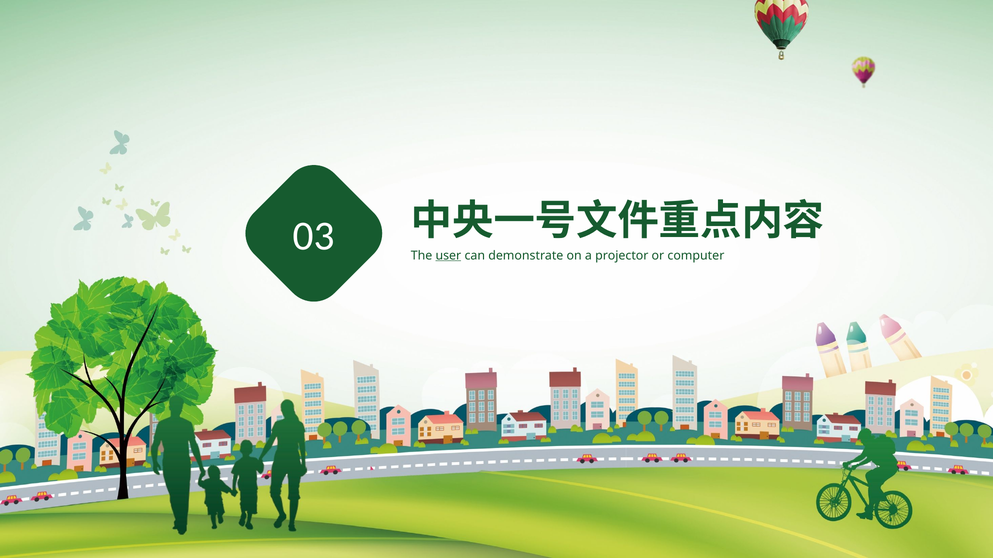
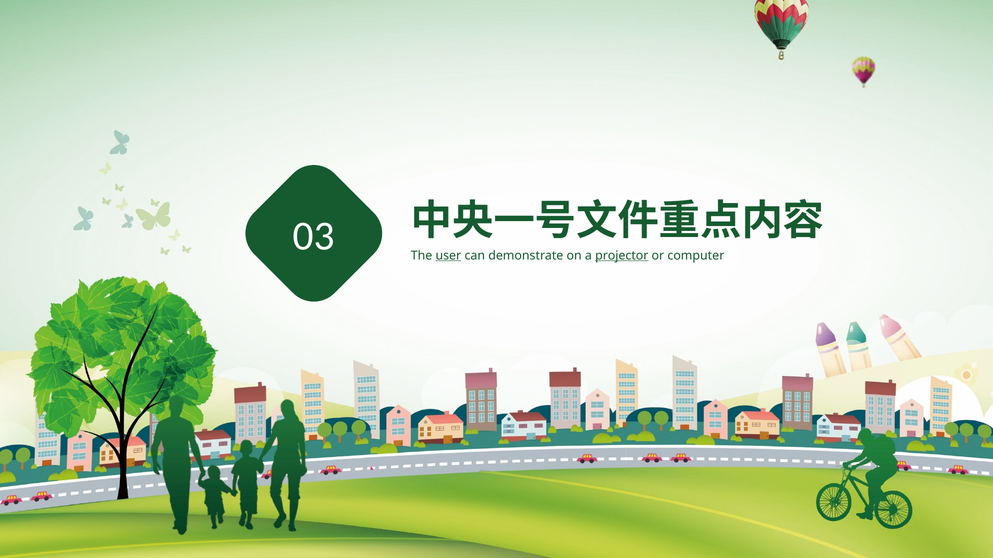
projector underline: none -> present (622, 256)
